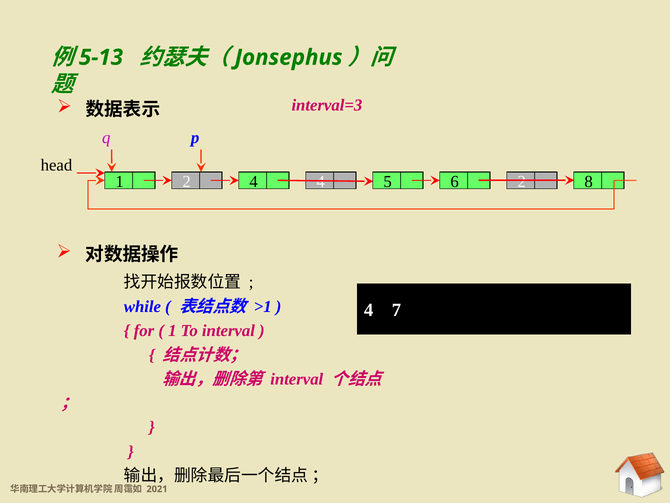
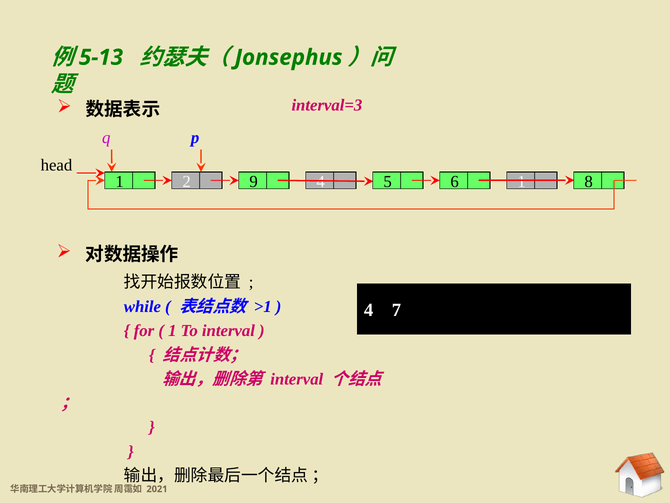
2 4: 4 -> 9 (254, 181)
6 2: 2 -> 1 (522, 181)
